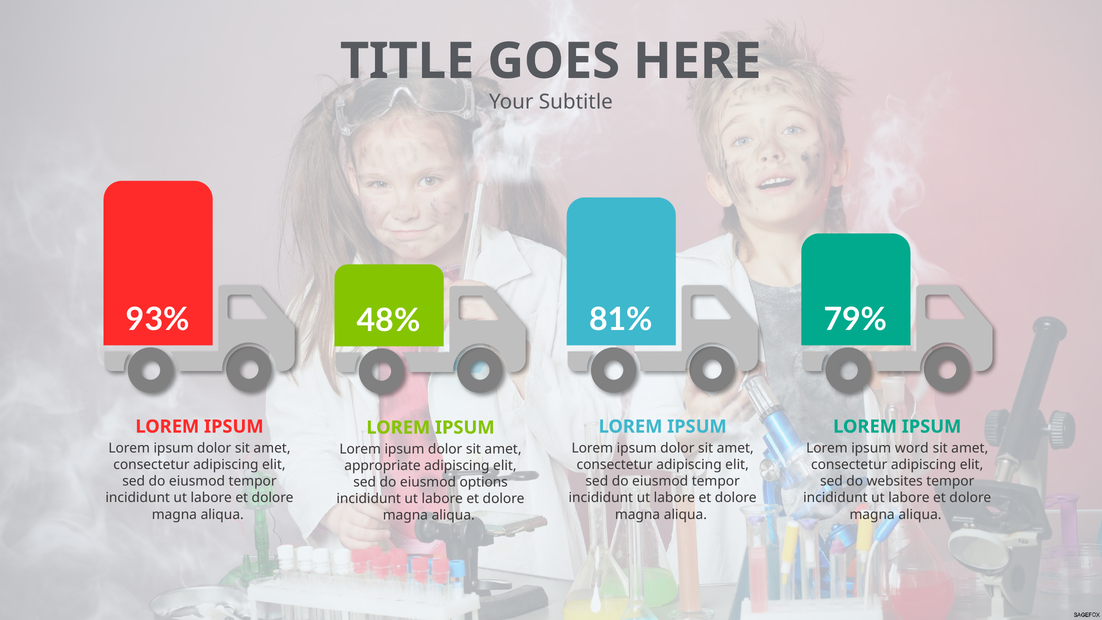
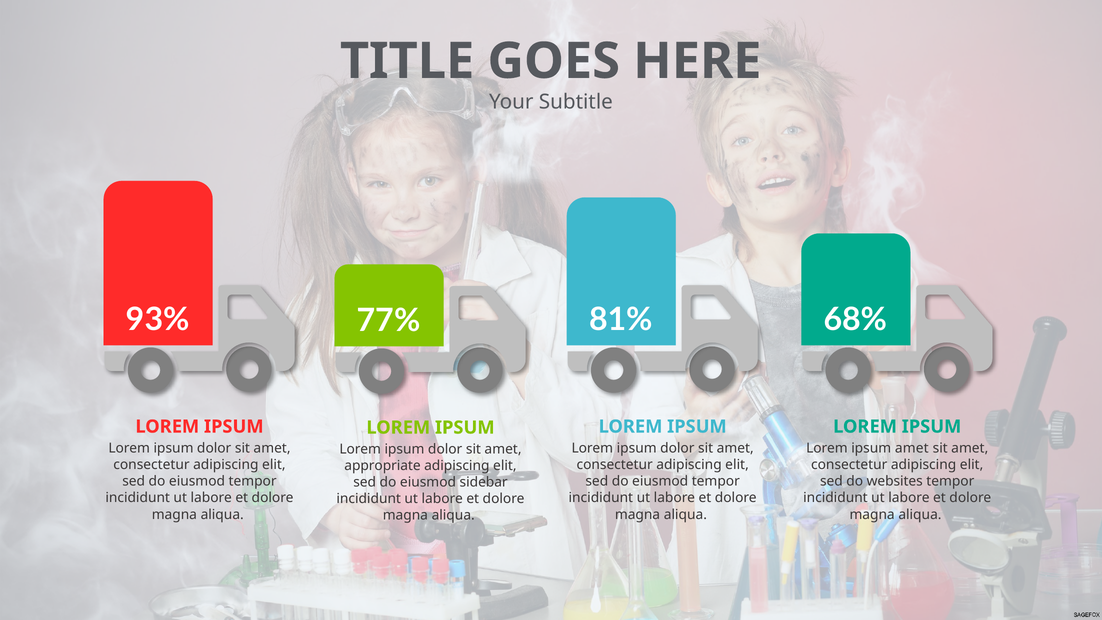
79%: 79% -> 68% (855, 320)
48%: 48% -> 77% (389, 321)
ipsum word: word -> amet (912, 448)
options: options -> sidebar (484, 482)
